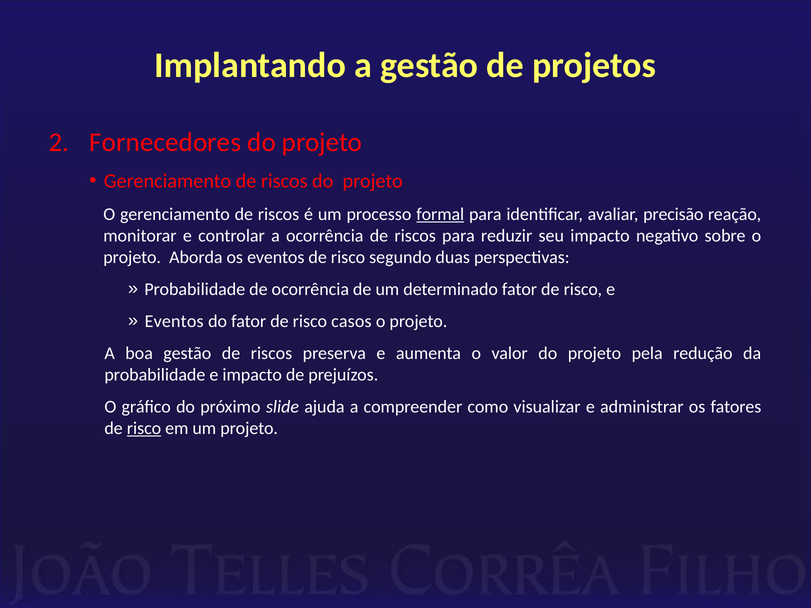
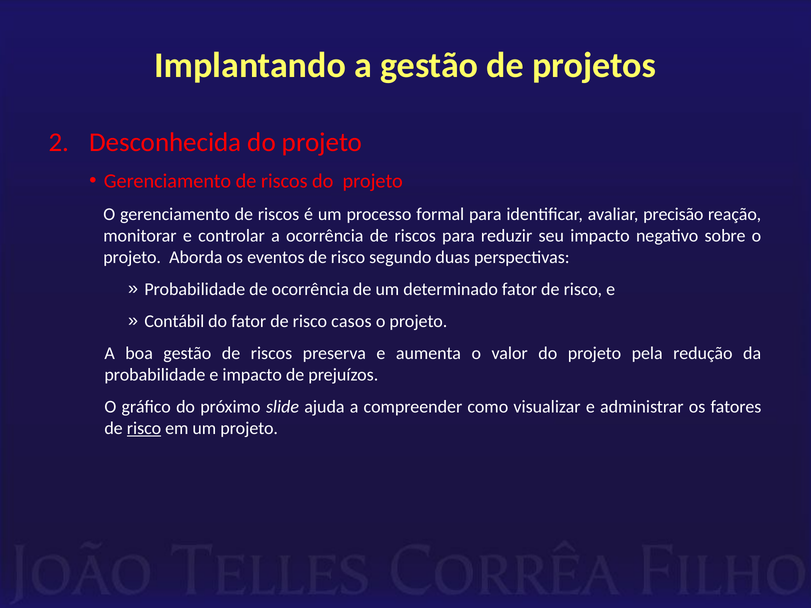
Fornecedores: Fornecedores -> Desconhecida (165, 143)
formal underline: present -> none (440, 214)
Eventos: Eventos -> Contábil (174, 322)
